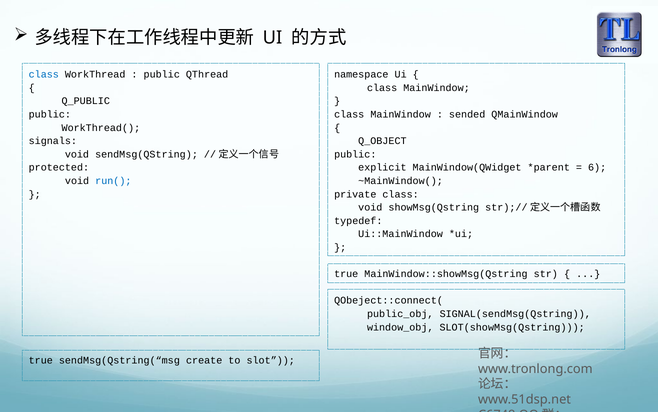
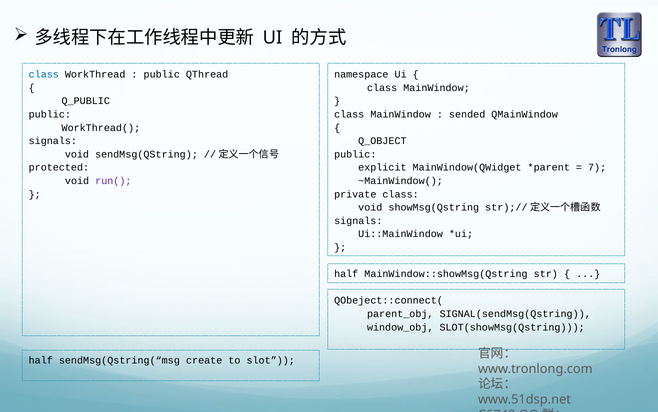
6: 6 -> 7 (597, 167)
run( colour: blue -> purple (113, 181)
typedef: typedef -> signals (358, 220)
true: true -> half (346, 273)
public_obj: public_obj -> parent_obj (400, 313)
true: true -> half (41, 360)
